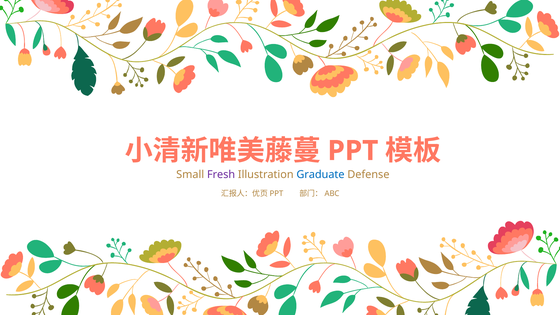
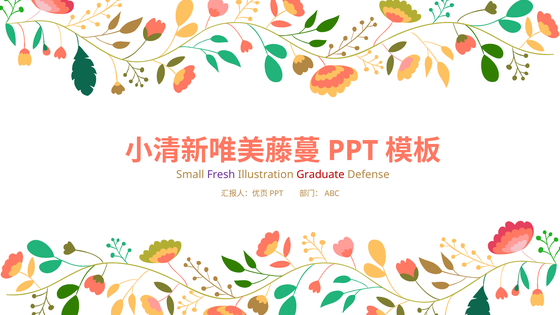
Graduate colour: blue -> red (320, 175)
